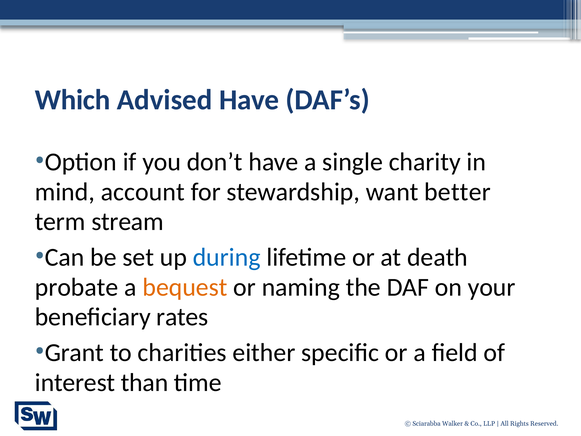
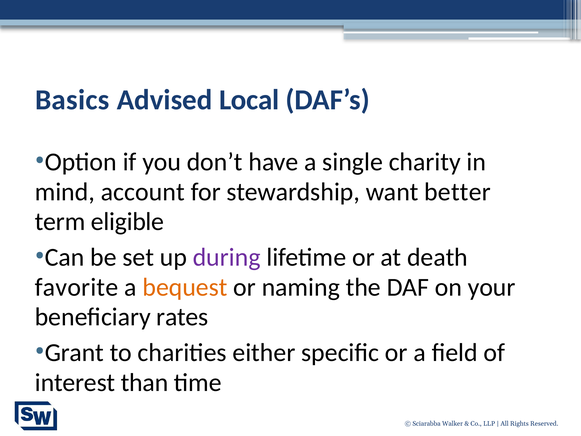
Which: Which -> Basics (72, 100)
Advised Have: Have -> Local (249, 100)
stream: stream -> eligible (128, 222)
during colour: blue -> purple (227, 257)
probate: probate -> favorite (77, 287)
